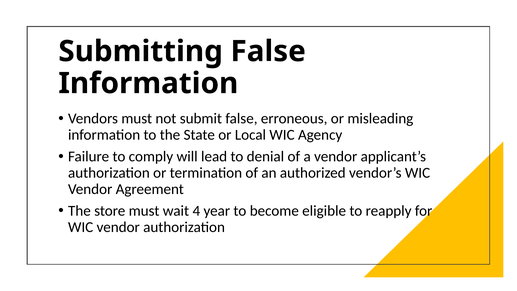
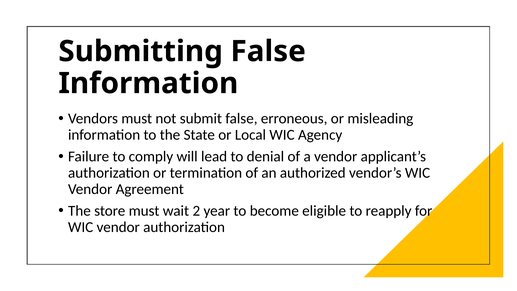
4: 4 -> 2 (196, 211)
